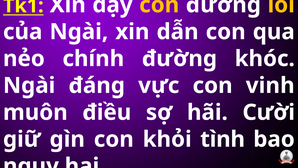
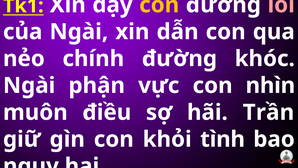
lối colour: yellow -> pink (281, 5)
đáng: đáng -> phận (97, 85)
vinh: vinh -> nhìn (270, 85)
Cười: Cười -> Trần (268, 112)
